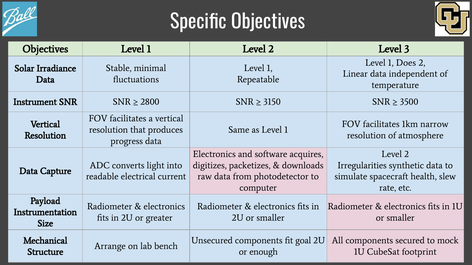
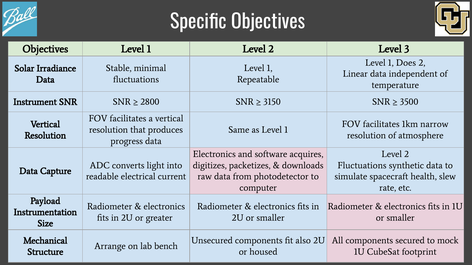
Irregularities: Irregularities -> Fluctuations (362, 166)
goal: goal -> also (303, 241)
enough: enough -> housed (263, 252)
